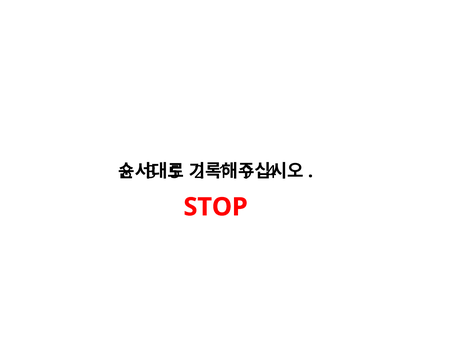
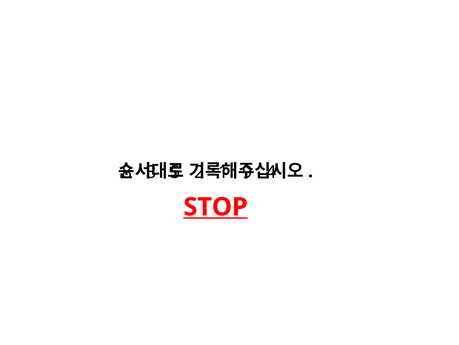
STOP underline: none -> present (216, 207)
